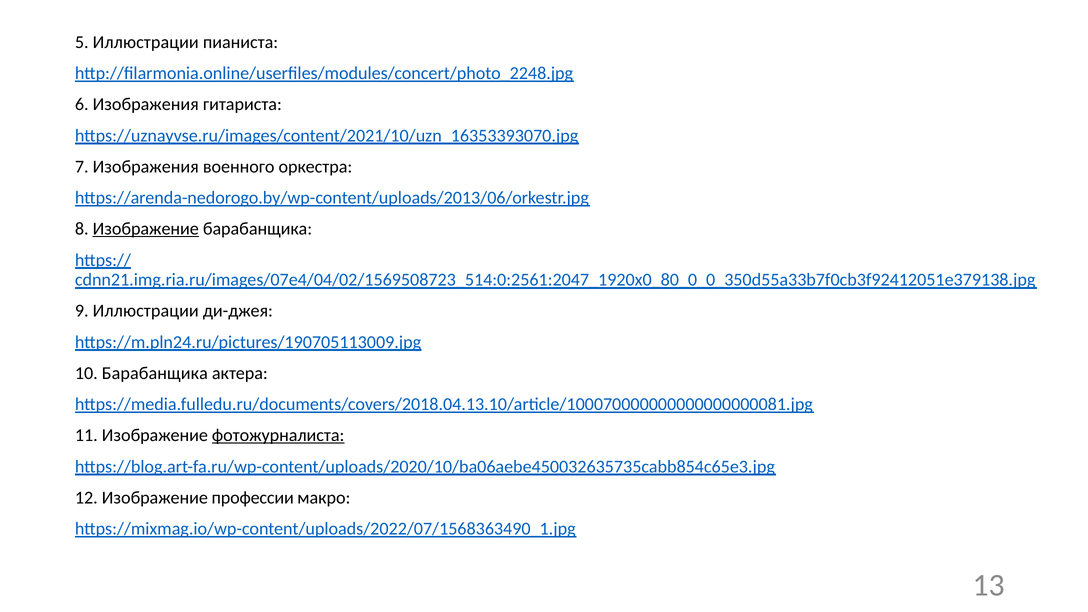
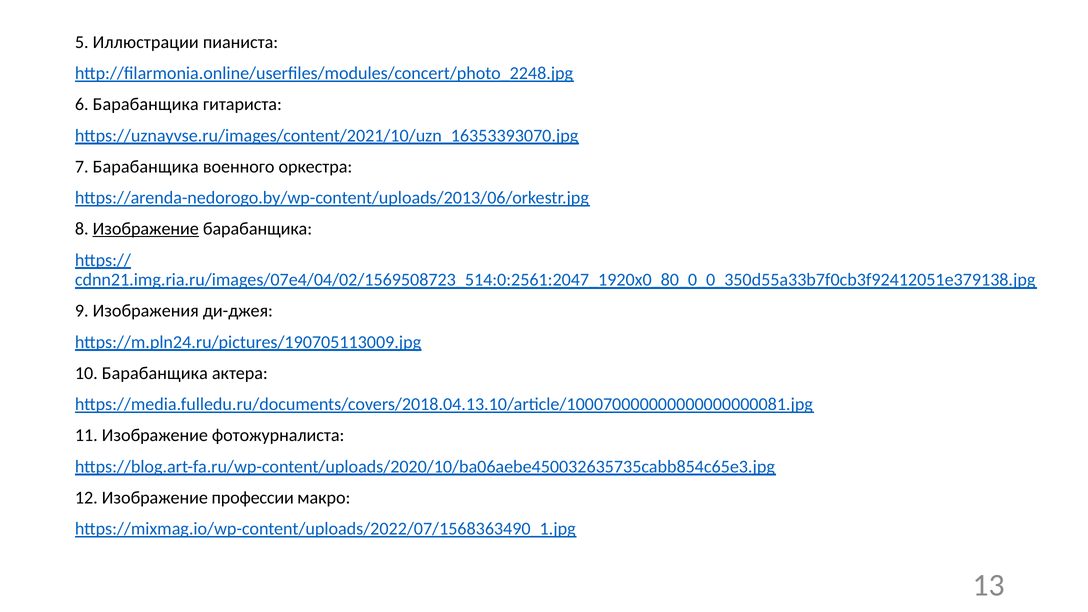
6 Изображения: Изображения -> Барабанщика (146, 104)
7 Изображения: Изображения -> Барабанщика (146, 167)
9 Иллюстрации: Иллюстрации -> Изображения (146, 311)
фотожурналиста underline: present -> none (278, 435)
